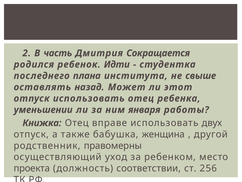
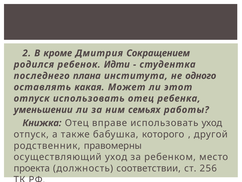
часть: часть -> кроме (58, 53)
Сокращается: Сокращается -> Сокращением (158, 53)
свыше: свыше -> одного (201, 76)
назад: назад -> какая (89, 87)
января: января -> семьях (144, 110)
использовать двух: двух -> уход (212, 123)
женщина: женщина -> которого (163, 134)
